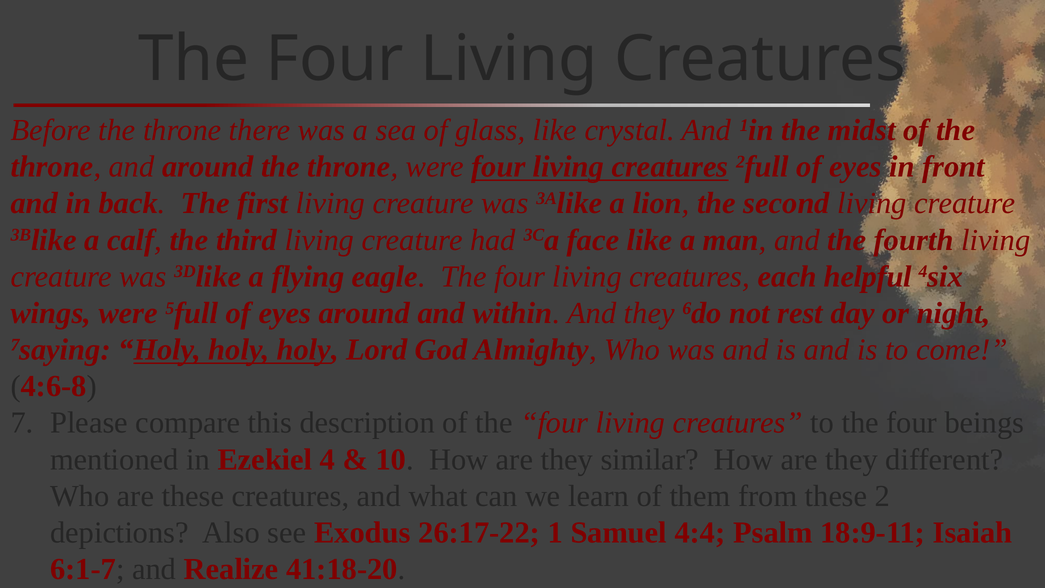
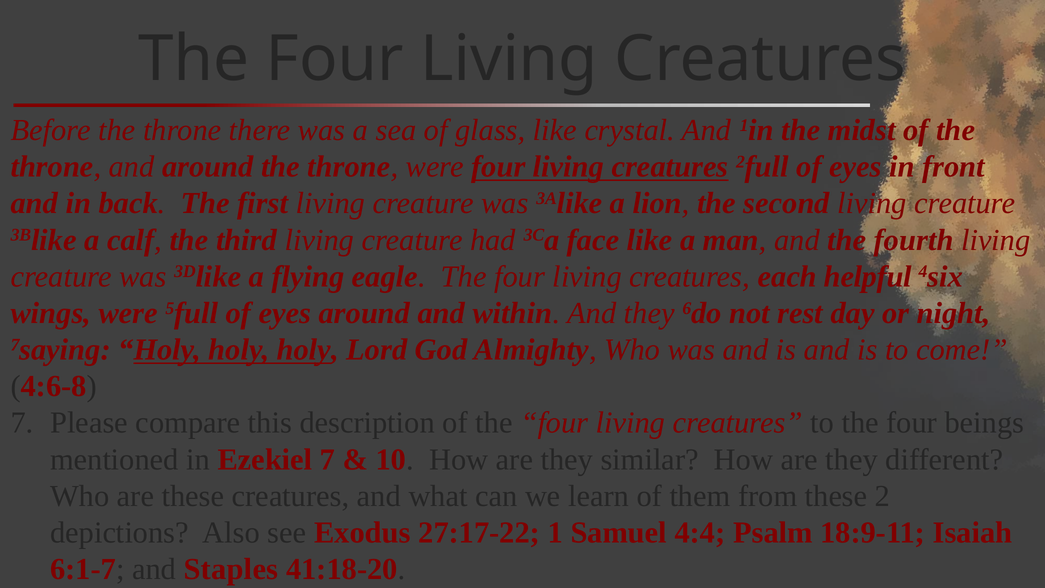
Ezekiel 4: 4 -> 7 (328, 459)
26:17-22: 26:17-22 -> 27:17-22 (479, 532)
Realize: Realize -> Staples (231, 569)
